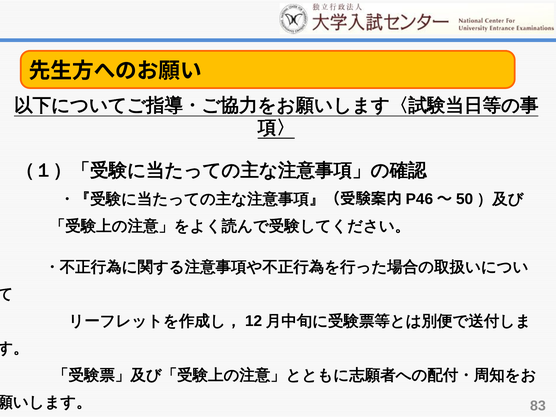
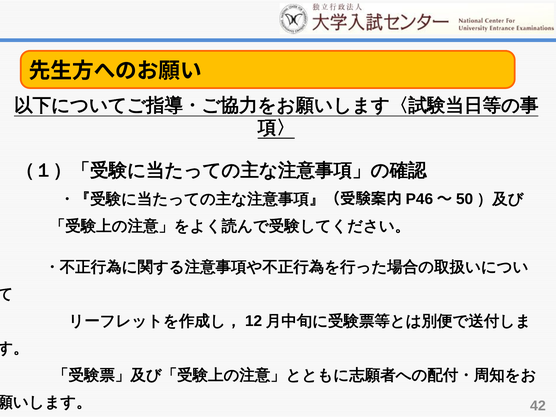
83: 83 -> 42 (538, 406)
